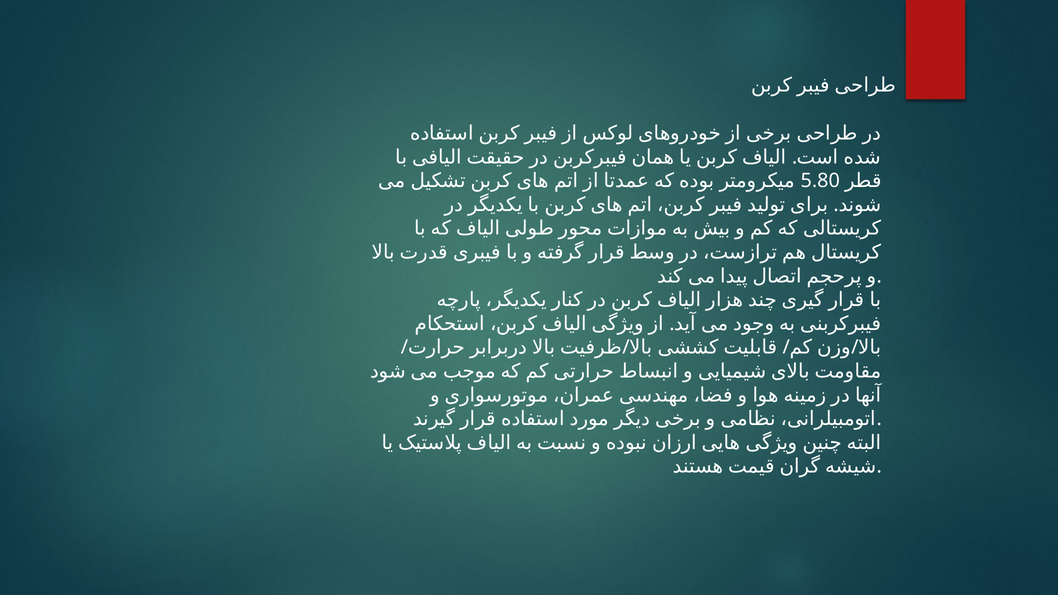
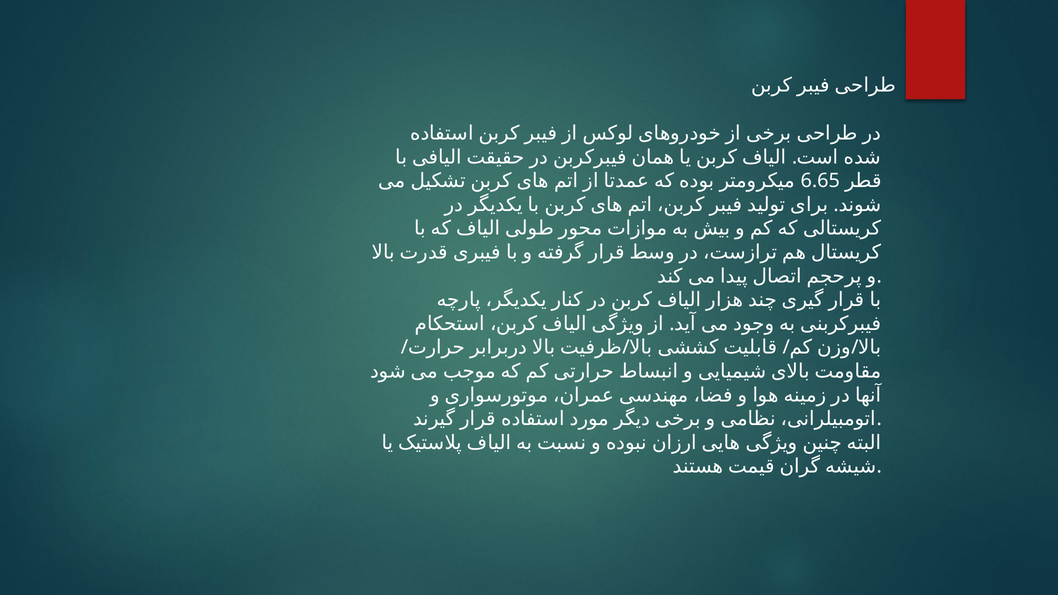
5.80: 5.80 -> 6.65 (820, 181)
